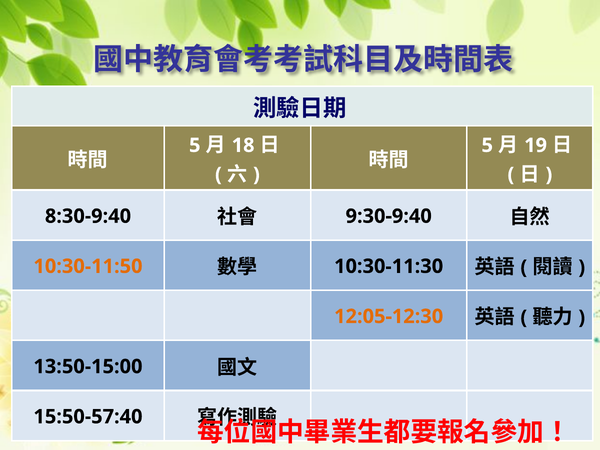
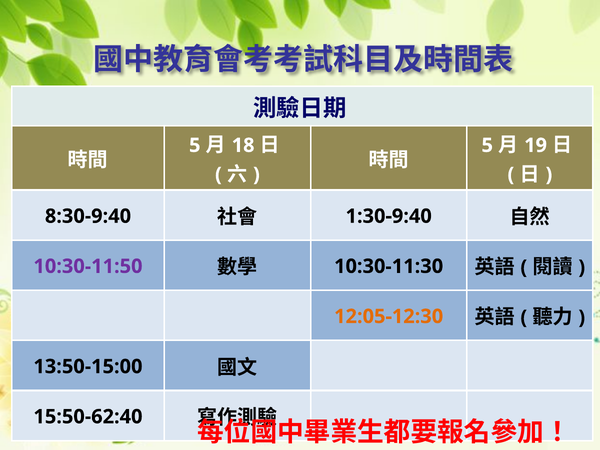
9:30-9:40: 9:30-9:40 -> 1:30-9:40 (389, 216)
10:30-11:50 colour: orange -> purple (88, 266)
15:50-57:40: 15:50-57:40 -> 15:50-62:40 (88, 417)
